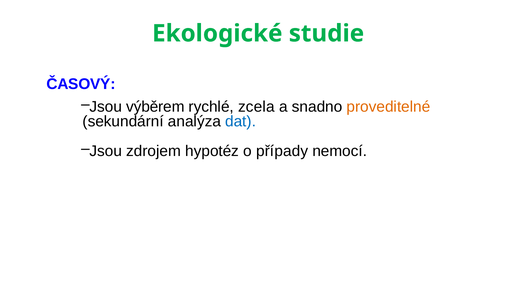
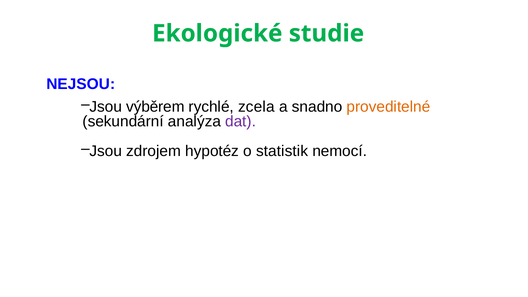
ČASOVÝ: ČASOVÝ -> NEJSOU (81, 84)
dat colour: blue -> purple (241, 121)
případy: případy -> statistik (282, 151)
